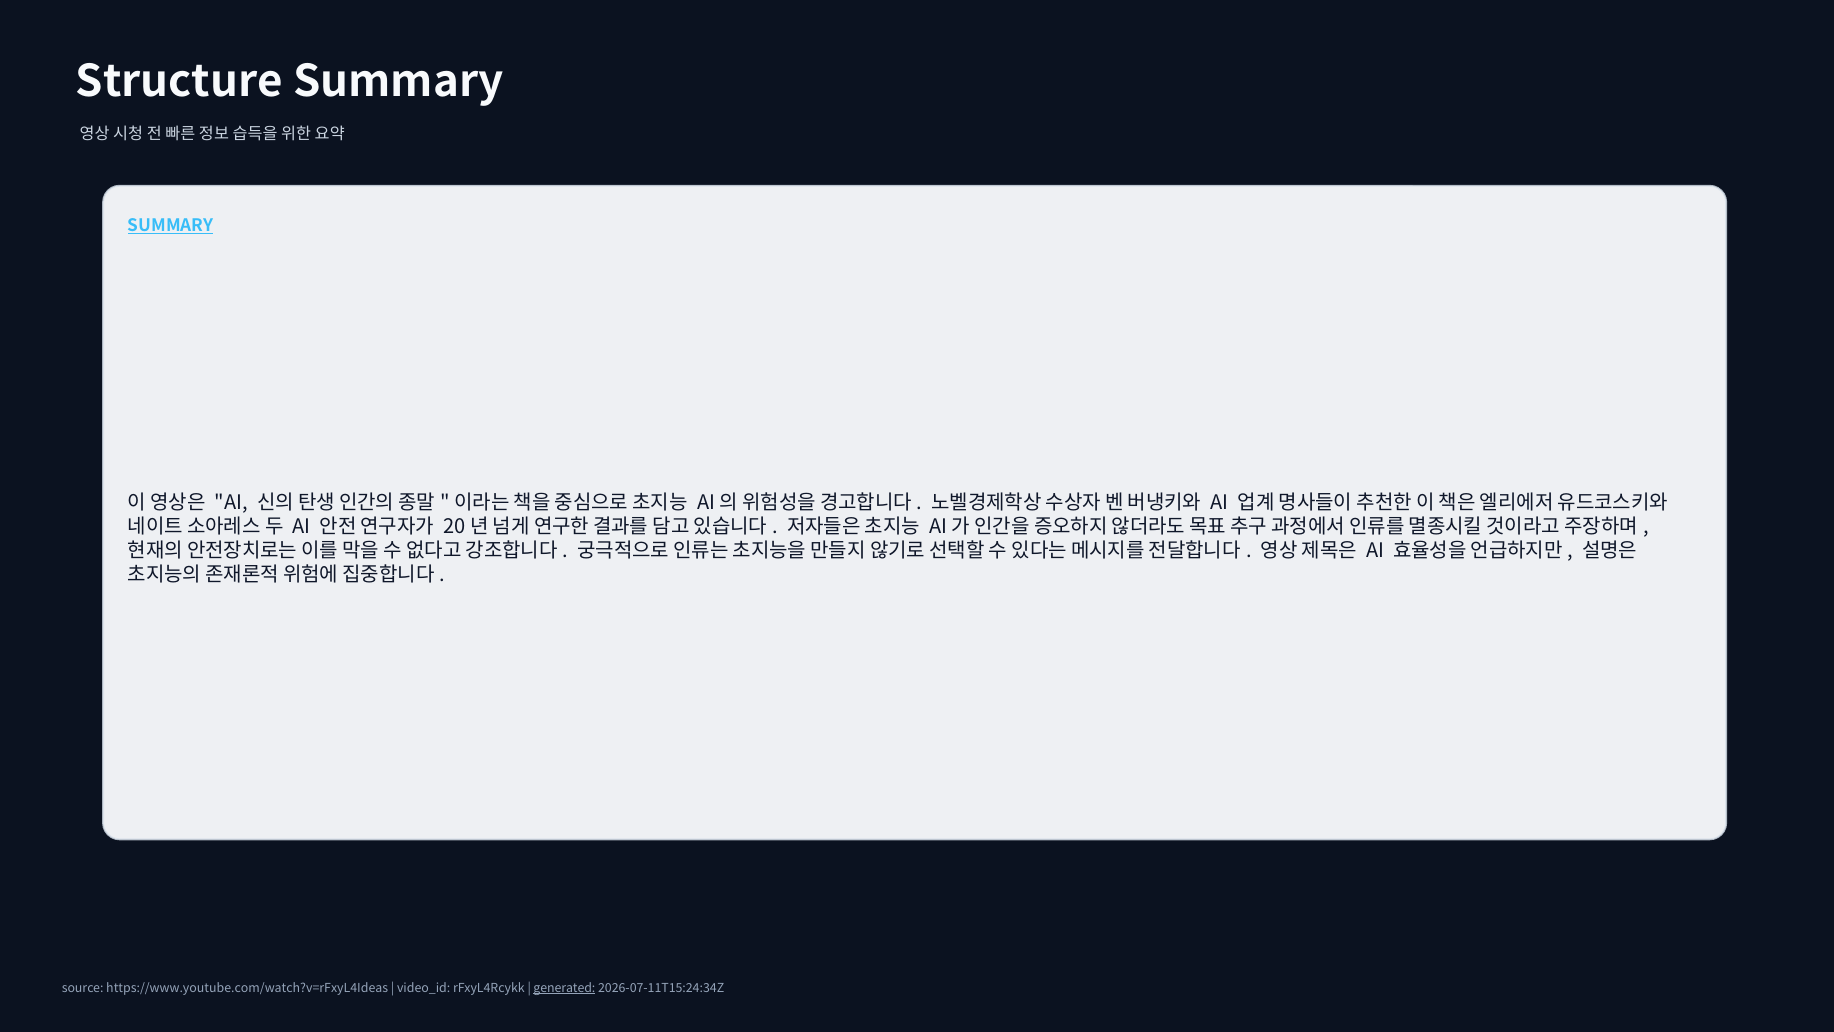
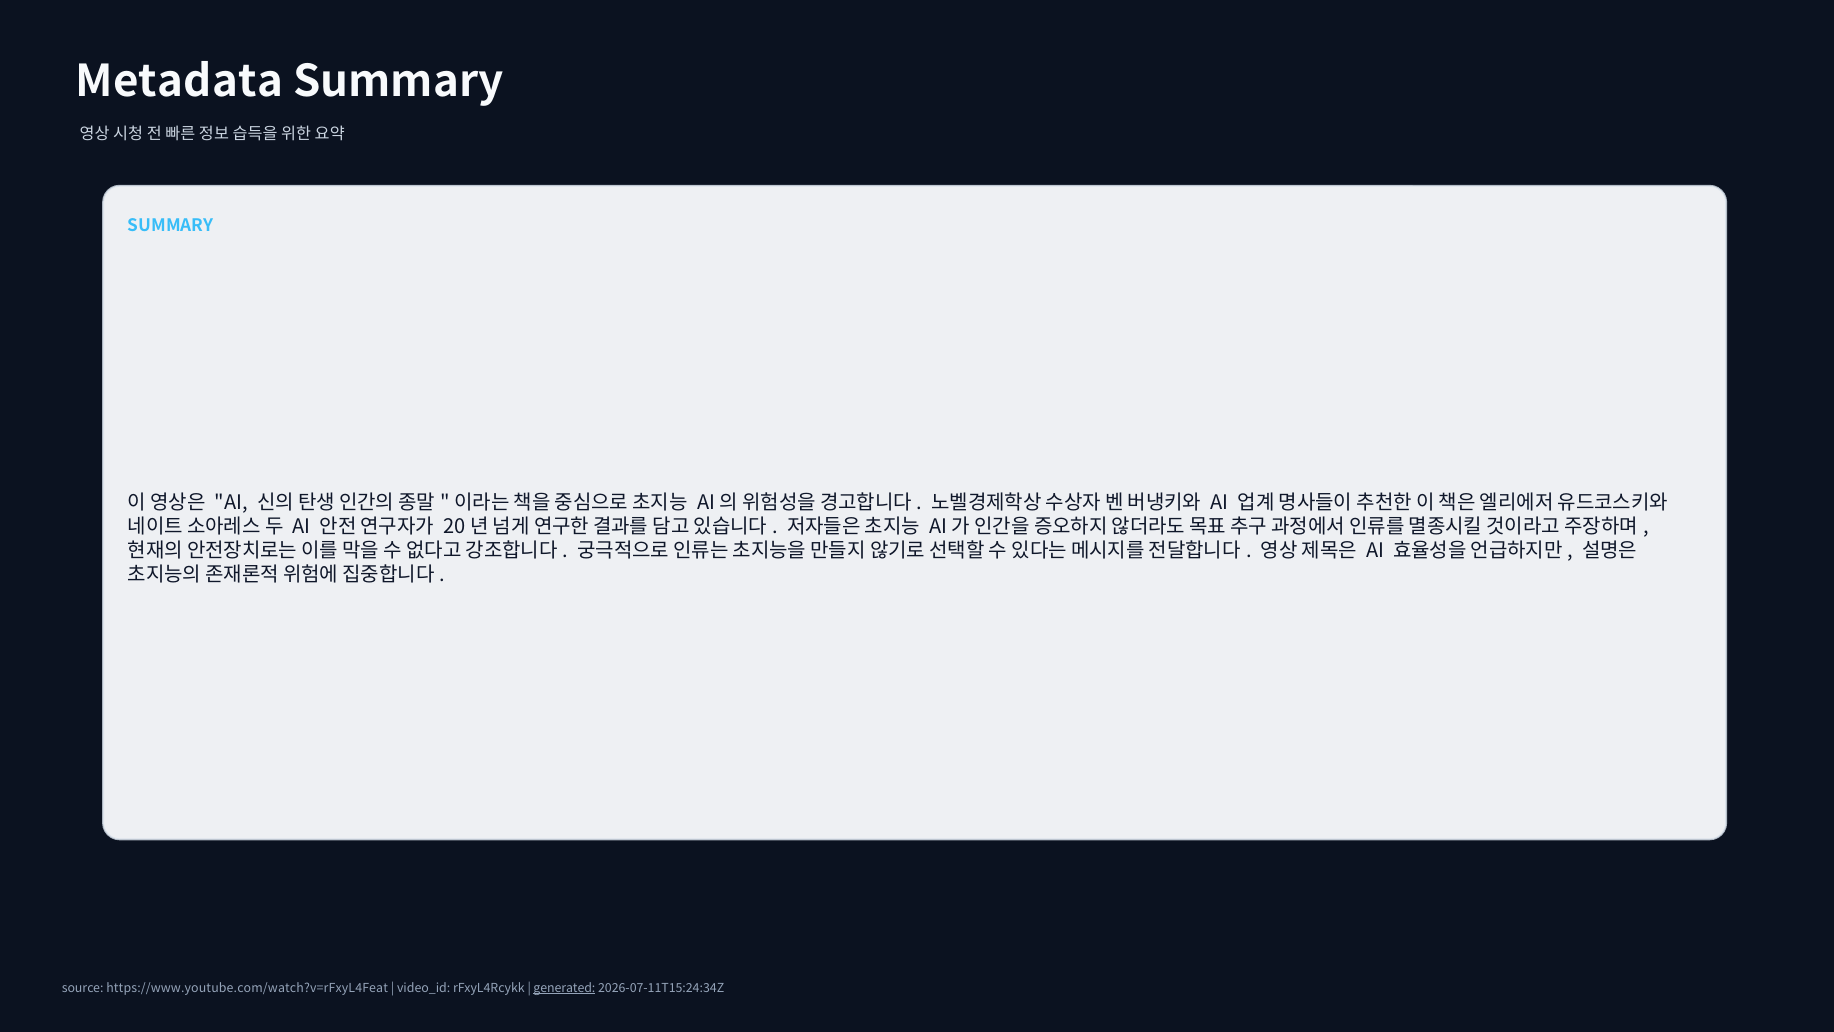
Structure: Structure -> Metadata (179, 82)
SUMMARY underline: present -> none (171, 226)
https://www.youtube.com/watch?v=rFxyL4Ideas: https://www.youtube.com/watch?v=rFxyL4Ideas -> https://www.youtube.com/watch?v=rFxyL4Feat (247, 988)
